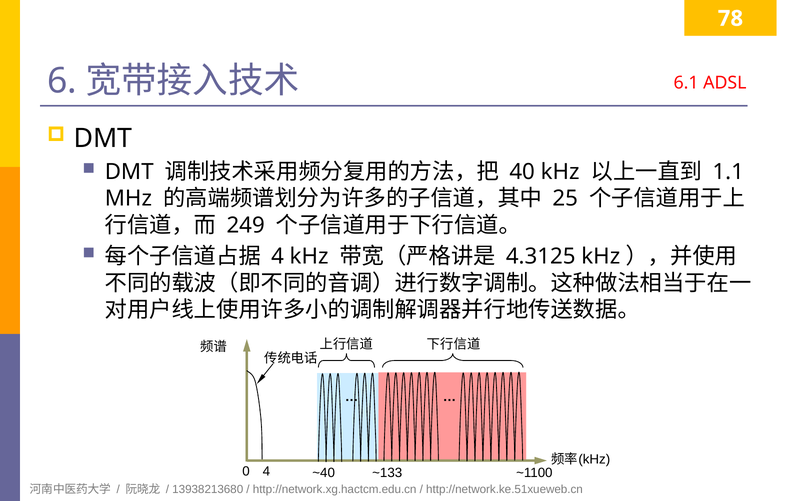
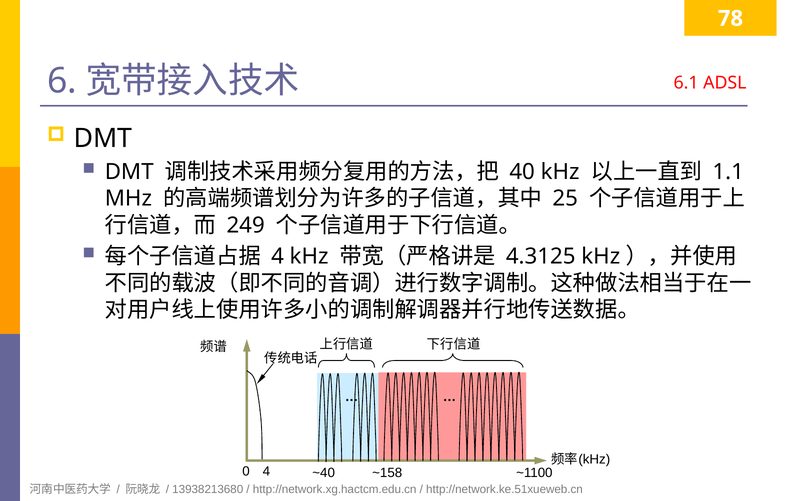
~133: ~133 -> ~158 (387, 472)
